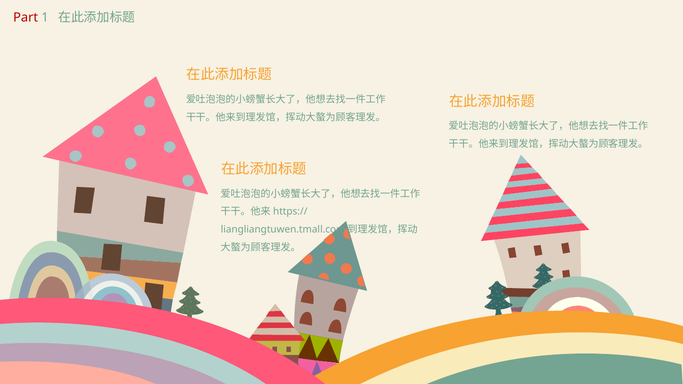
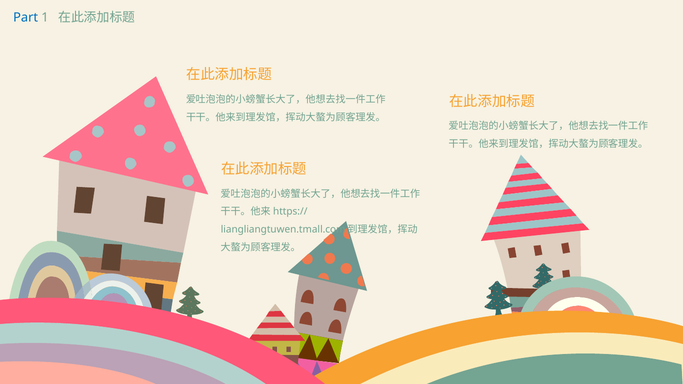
Part colour: red -> blue (26, 17)
